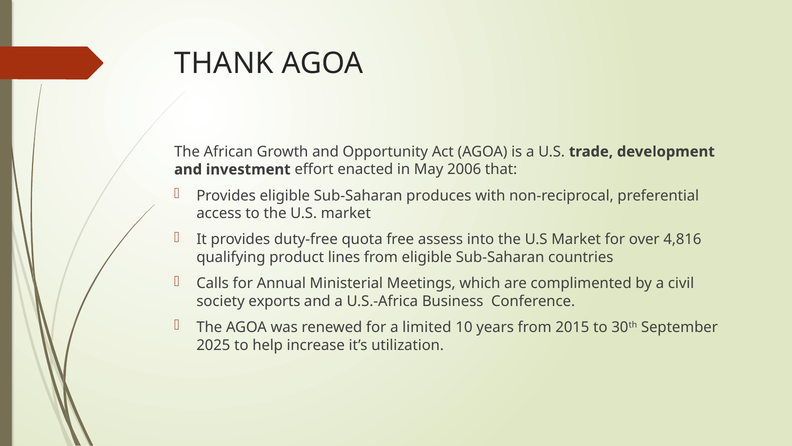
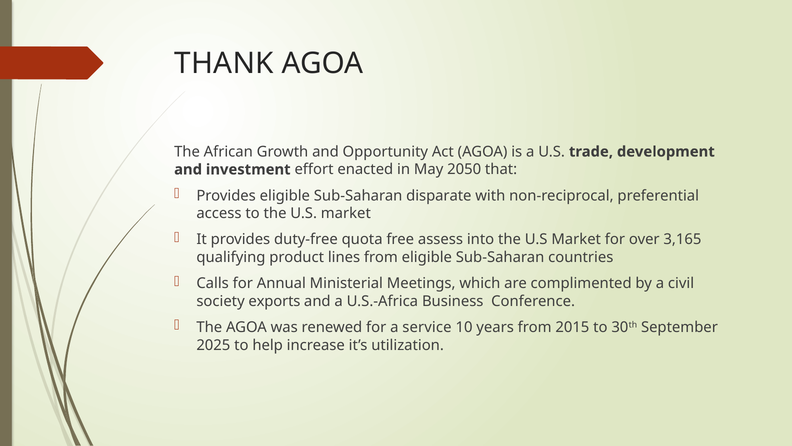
2006: 2006 -> 2050 (464, 169)
produces: produces -> disparate (439, 195)
4,816: 4,816 -> 3,165 (682, 239)
limited: limited -> service (427, 327)
